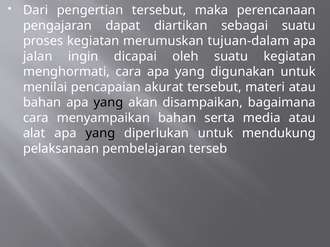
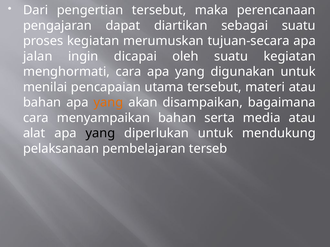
tujuan-dalam: tujuan-dalam -> tujuan-secara (249, 41)
akurat: akurat -> utama (164, 87)
yang colour: black -> orange (108, 103)
